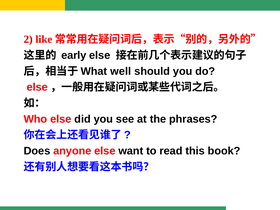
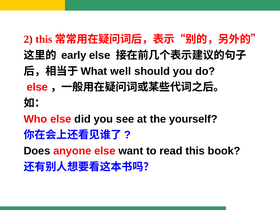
2 like: like -> this (44, 39)
phrases: phrases -> yourself (193, 119)
